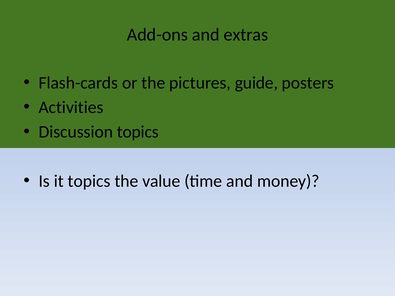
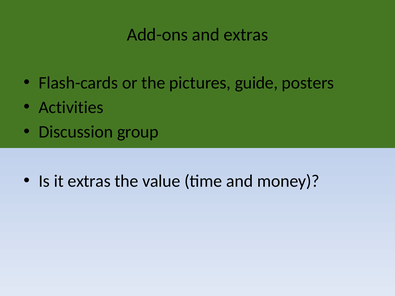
Discussion topics: topics -> group (138, 132)
it topics: topics -> extras (89, 181)
